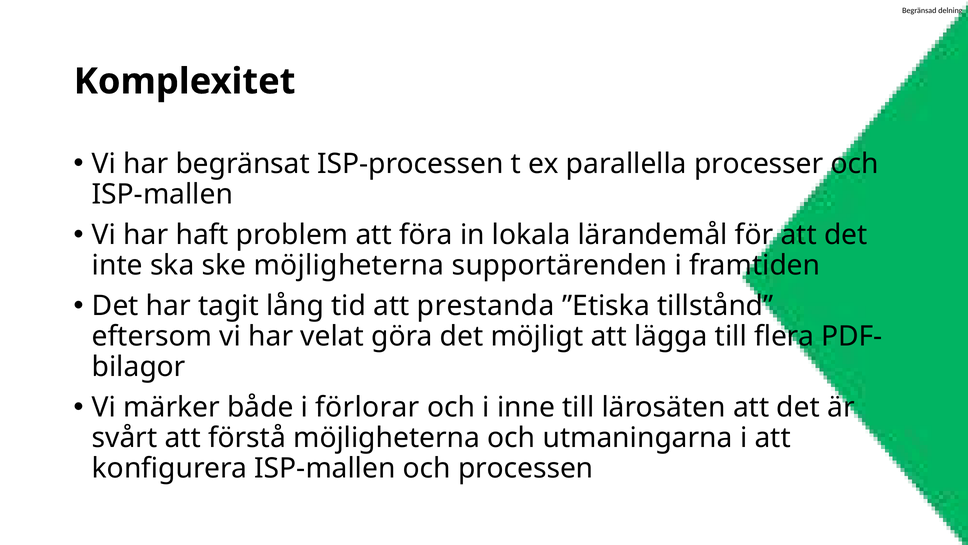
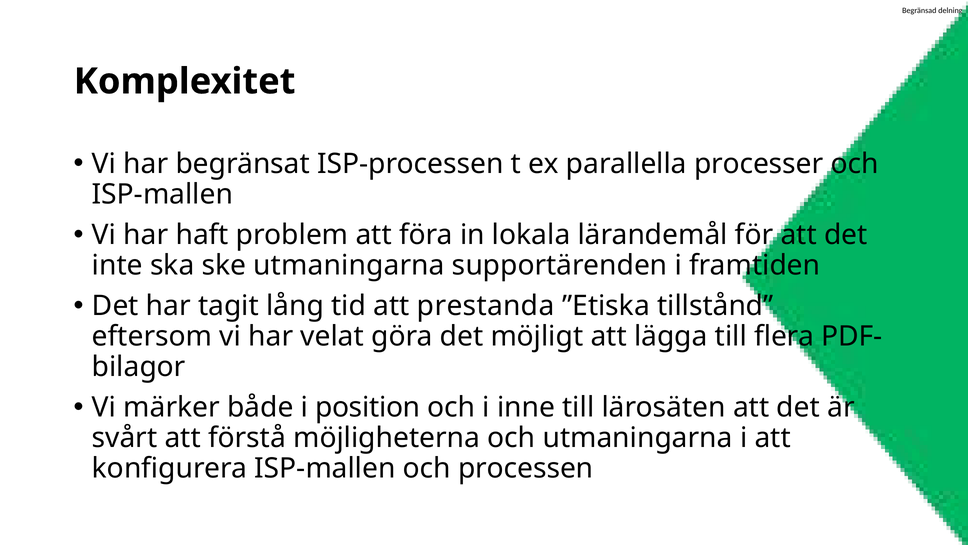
ske möjligheterna: möjligheterna -> utmaningarna (349, 265)
förlorar: förlorar -> position (368, 407)
